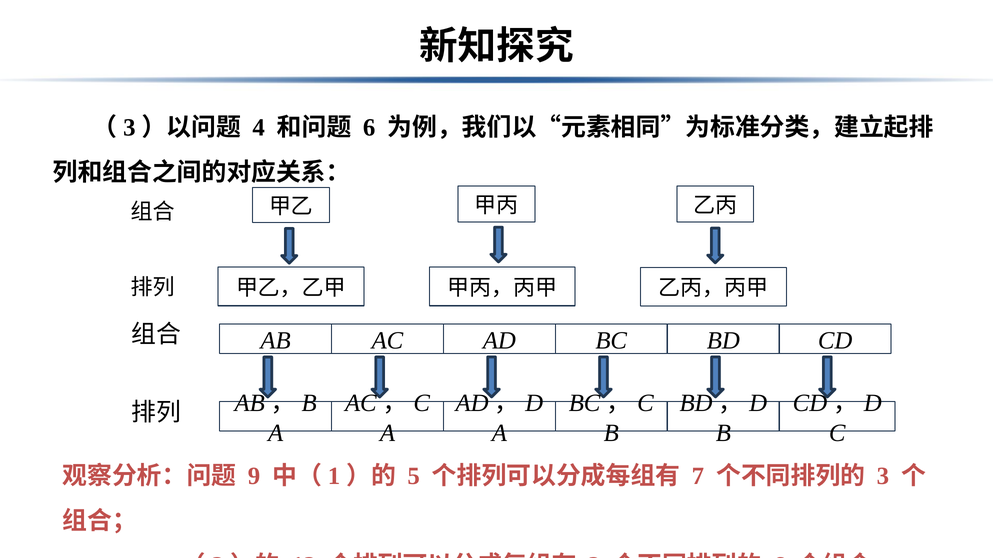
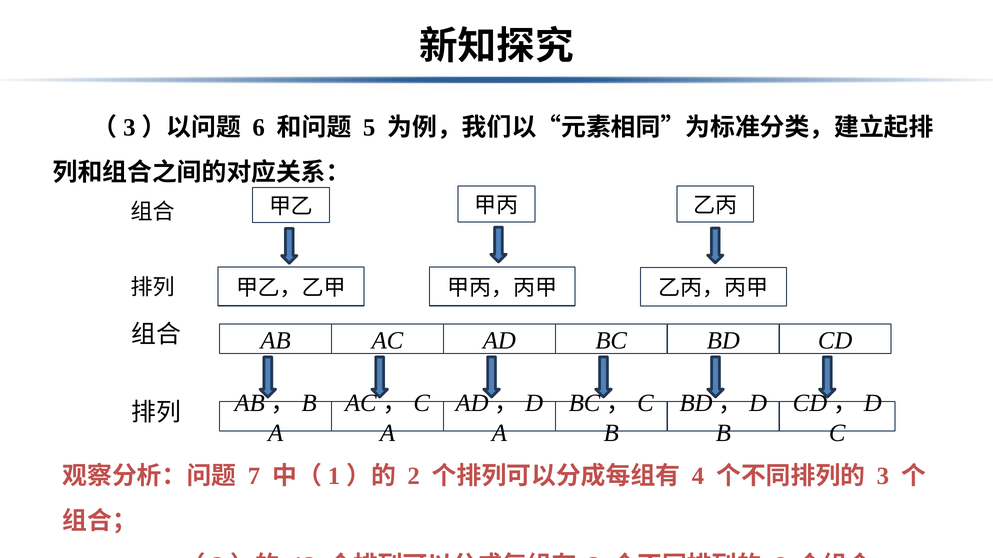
4: 4 -> 6 (259, 128)
6: 6 -> 5 (369, 128)
9: 9 -> 7 (254, 477)
5: 5 -> 2 (414, 477)
7: 7 -> 4 (698, 477)
